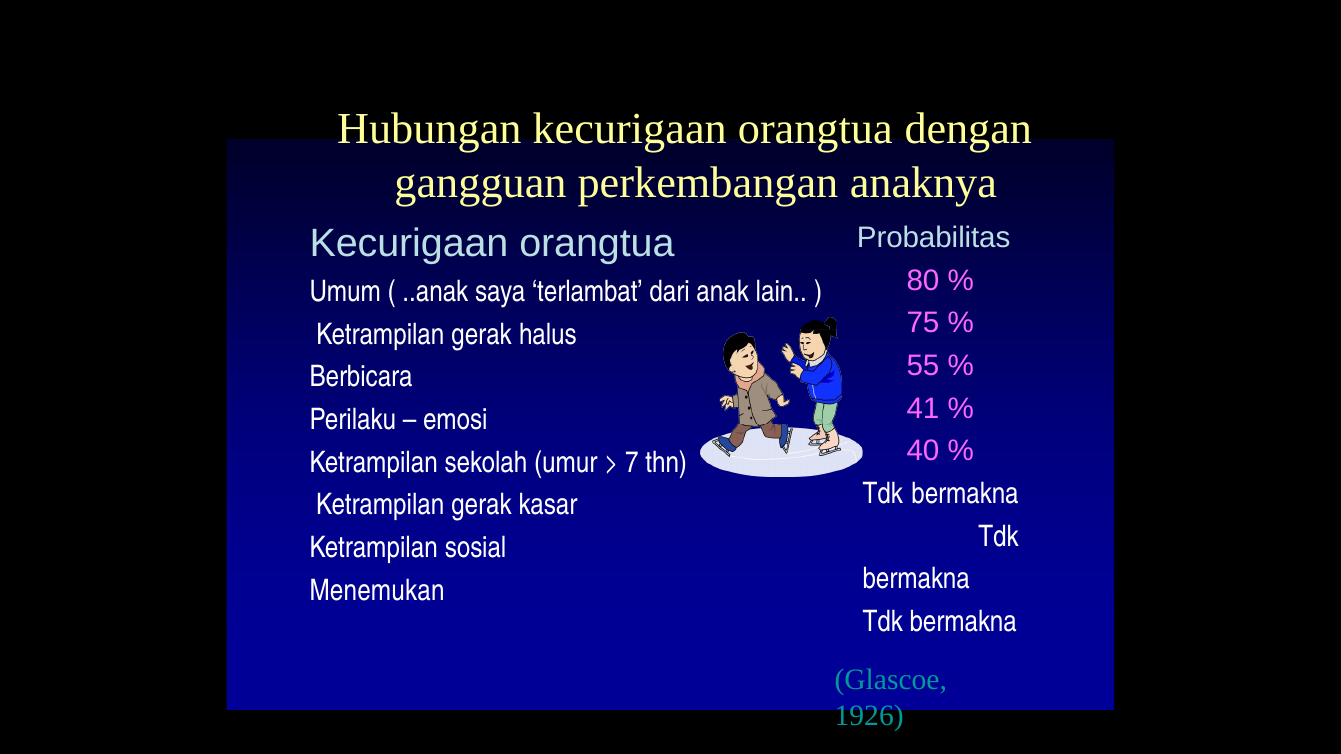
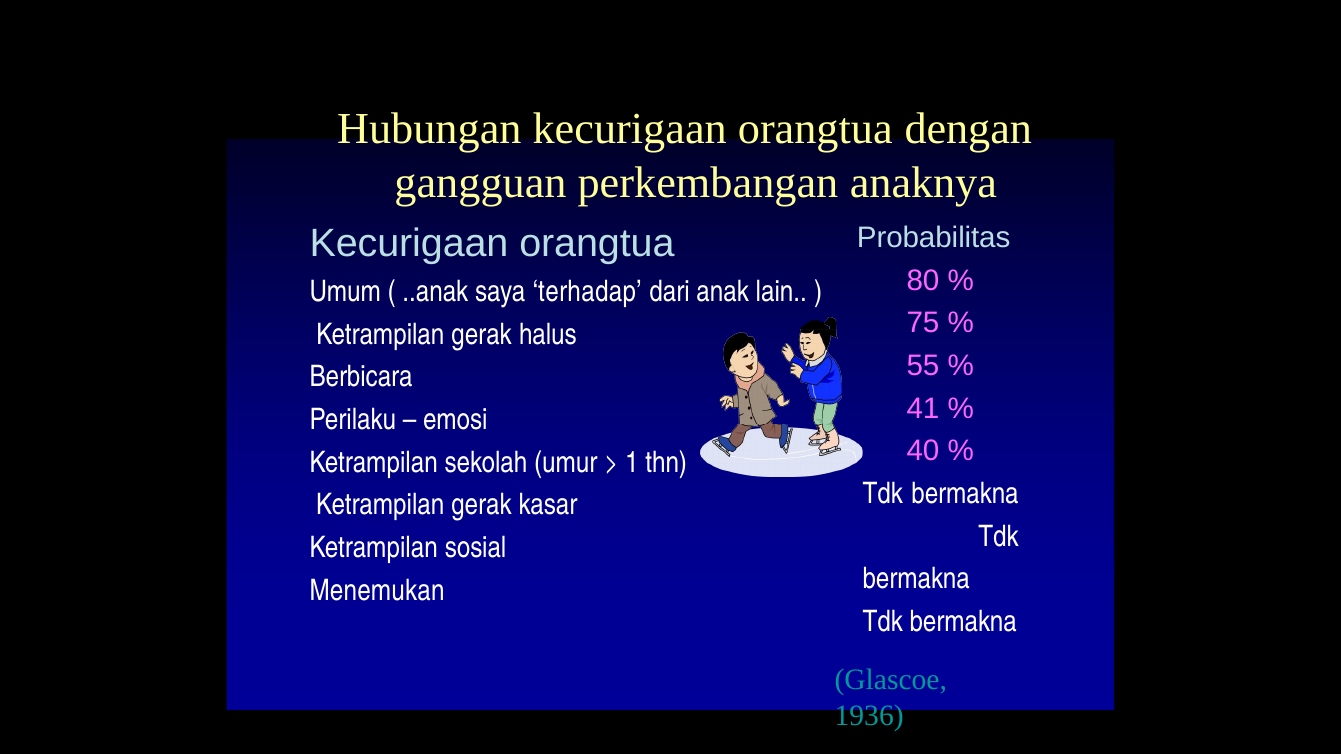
terlambat: terlambat -> terhadap (587, 292)
7: 7 -> 1 (632, 463)
1926: 1926 -> 1936 (869, 716)
